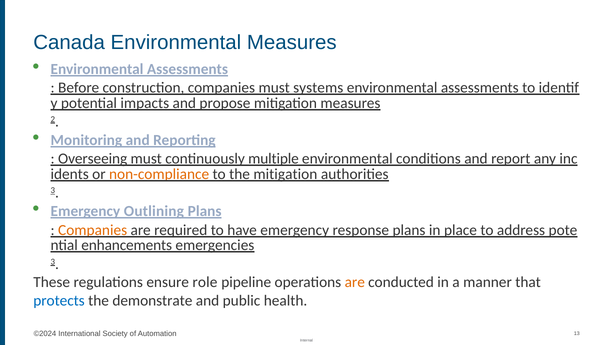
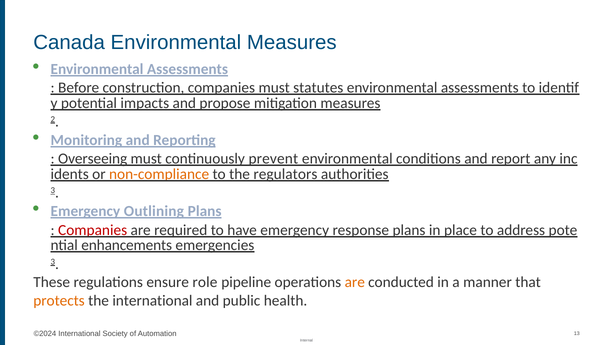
systems: systems -> statutes (318, 88)
multiple: multiple -> prevent (273, 159)
the mitigation: mitigation -> regulators (285, 174)
Companies colour: orange -> red (93, 230)
protects colour: blue -> orange (59, 301)
the demonstrate: demonstrate -> international (152, 301)
